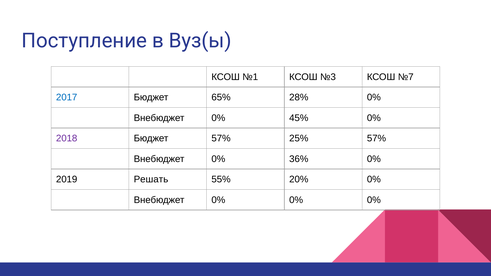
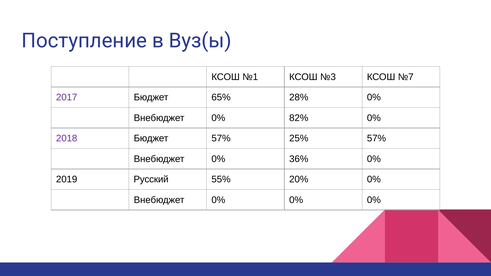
2017 colour: blue -> purple (67, 97)
45%: 45% -> 82% (299, 118)
Решать: Решать -> Русский (151, 180)
